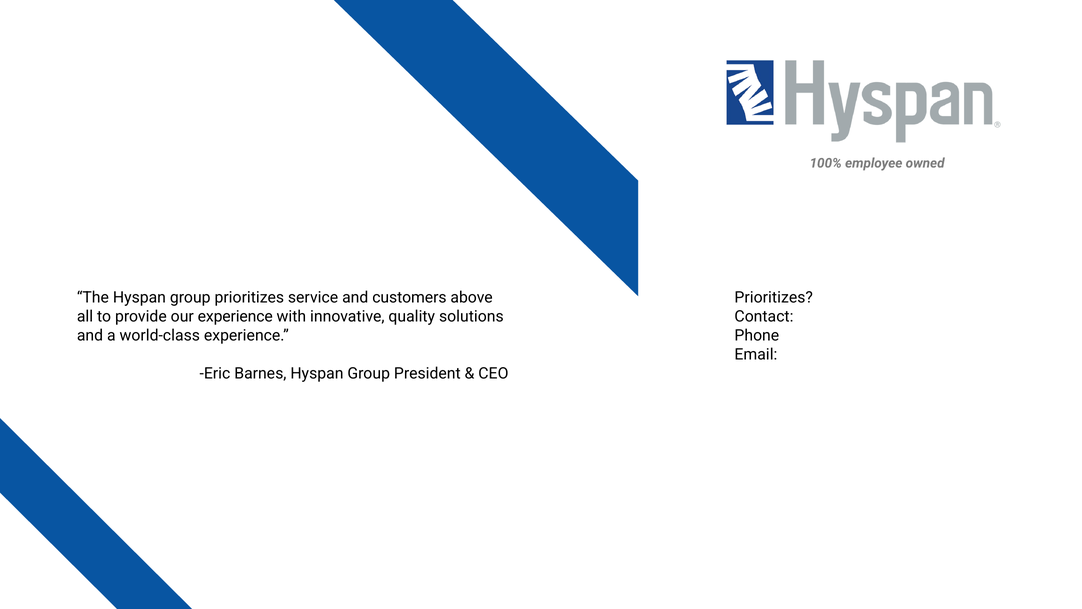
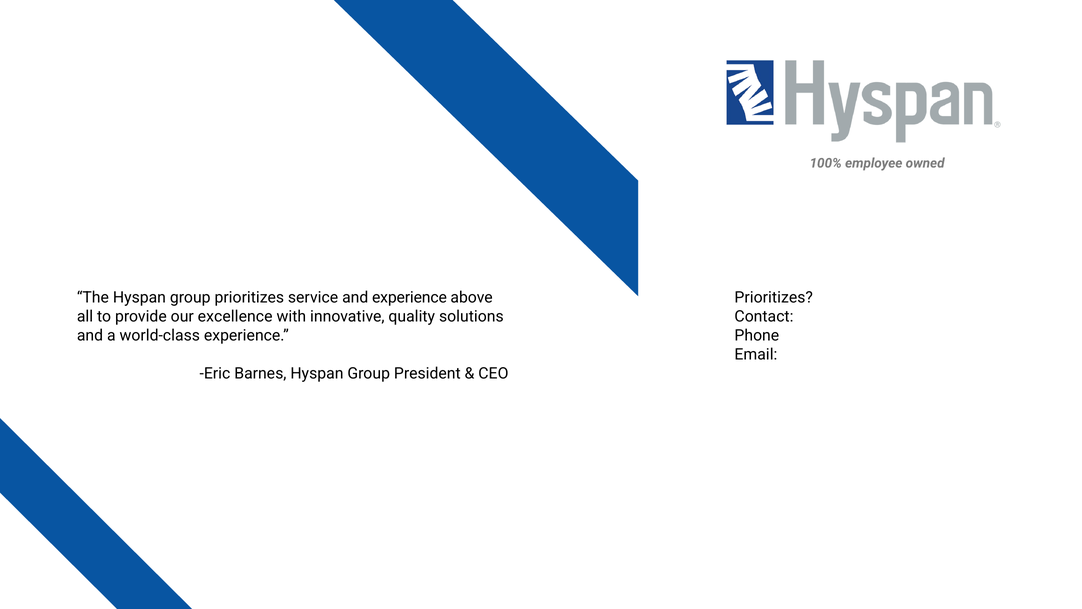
and customers: customers -> experience (409, 297)
our experience: experience -> excellence (235, 316)
